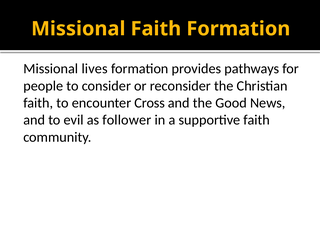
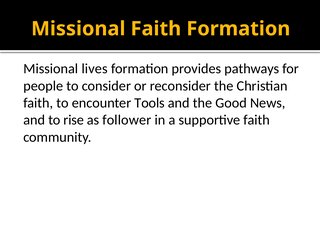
Cross: Cross -> Tools (150, 103)
evil: evil -> rise (74, 120)
